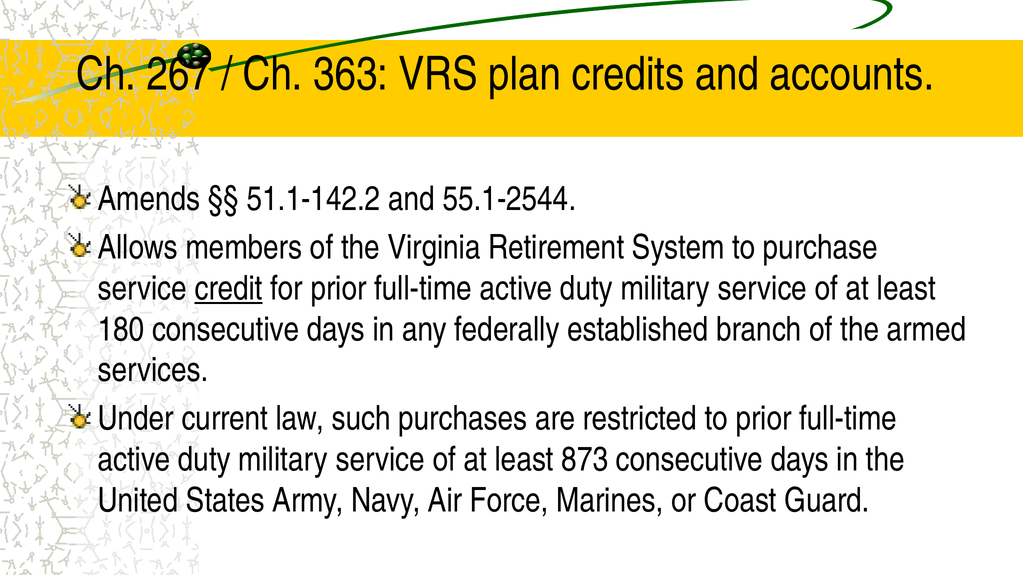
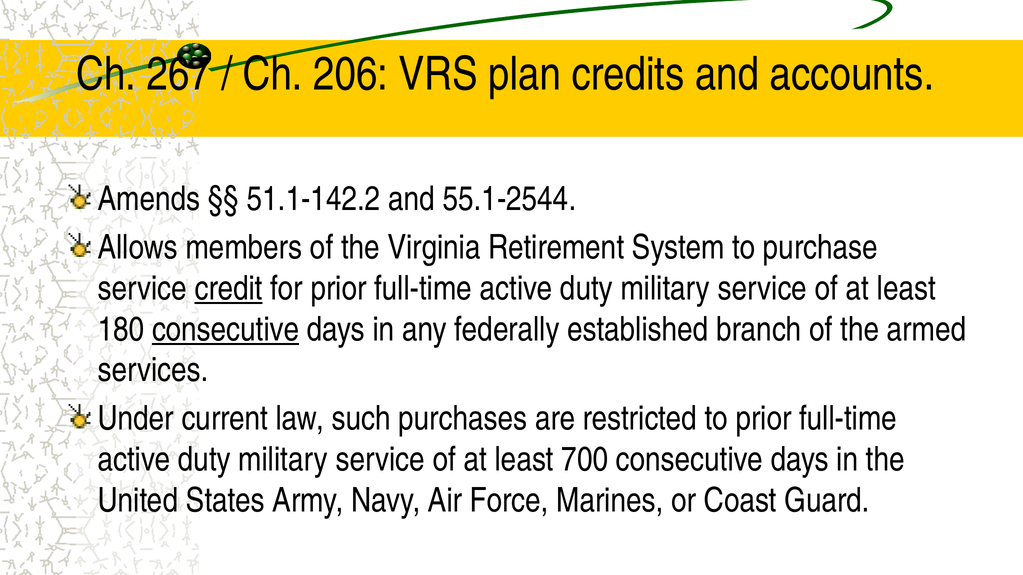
363: 363 -> 206 (351, 74)
consecutive underline: none -> present (226, 330)
873: 873 -> 700 (585, 460)
